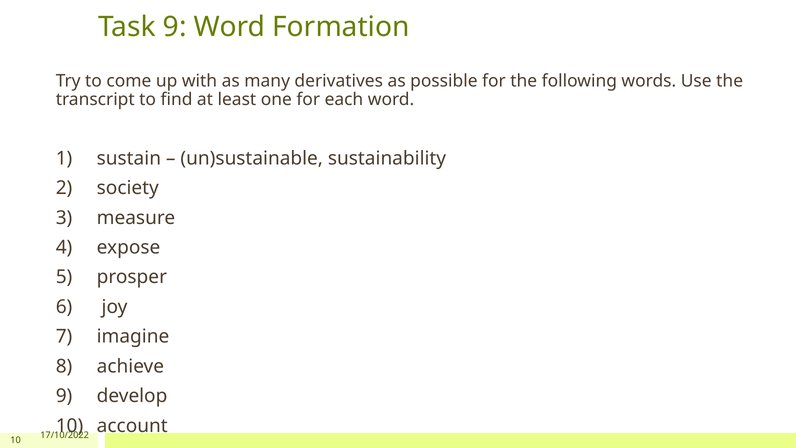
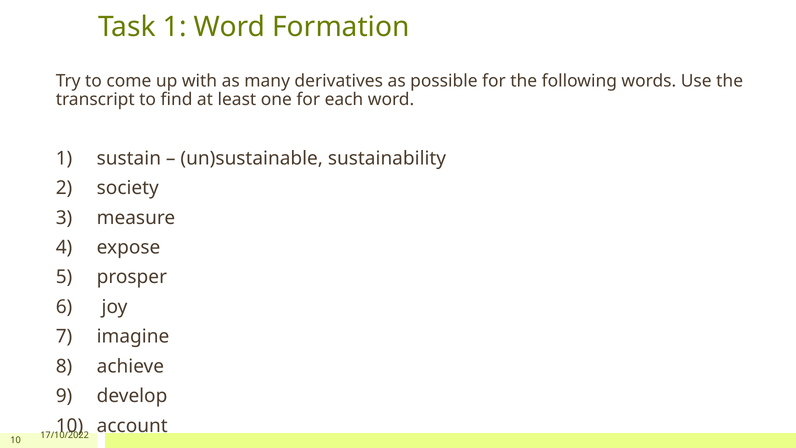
Task 9: 9 -> 1 (175, 27)
